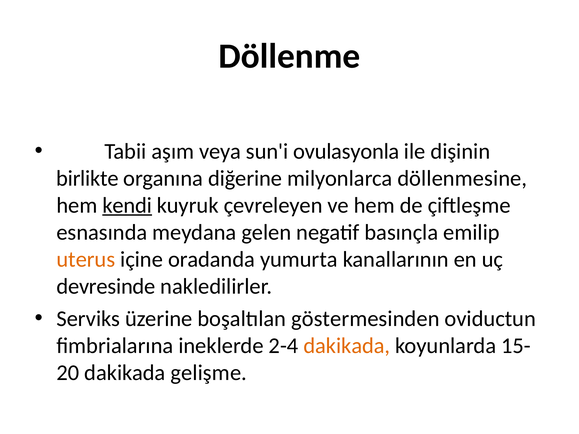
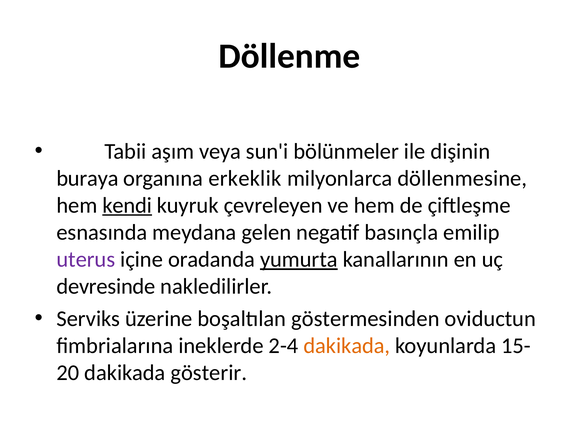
ovulasyonla: ovulasyonla -> bölünmeler (346, 151)
birlikte: birlikte -> buraya (87, 179)
diğerine: diğerine -> erkeklik (245, 179)
uterus colour: orange -> purple (86, 260)
yumurta underline: none -> present (299, 260)
gelişme: gelişme -> gösterir (209, 373)
